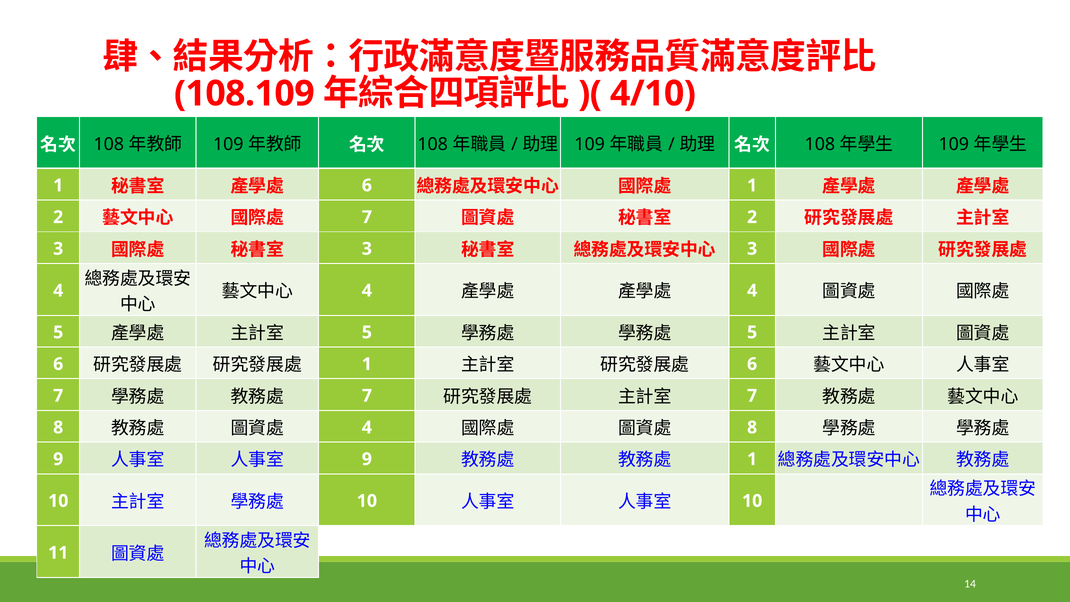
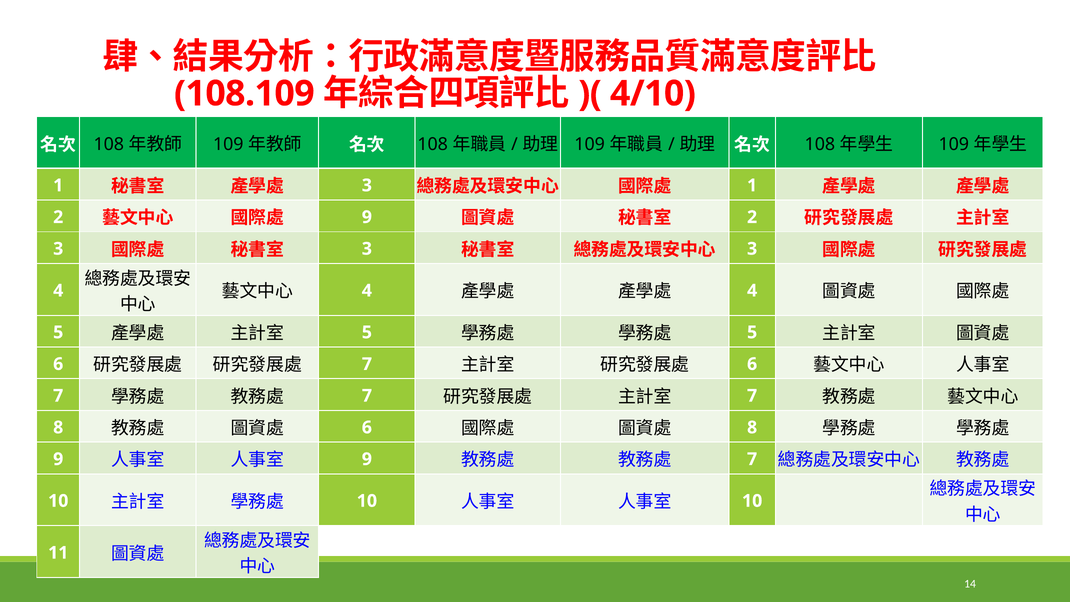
6: 6 -> 3 (367, 185)
7: 7 -> 9 (367, 217)
1: 1 -> 7 (367, 364)
4: 4 -> 6 (367, 427)
1: 1 -> 7 (752, 459)
